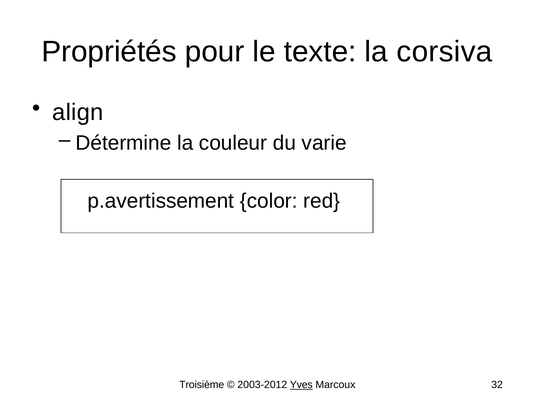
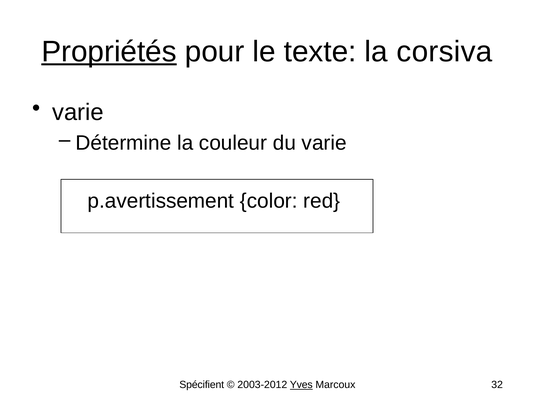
Propriétés underline: none -> present (109, 52)
align: align -> varie (78, 112)
Troisième: Troisième -> Spécifient (202, 385)
